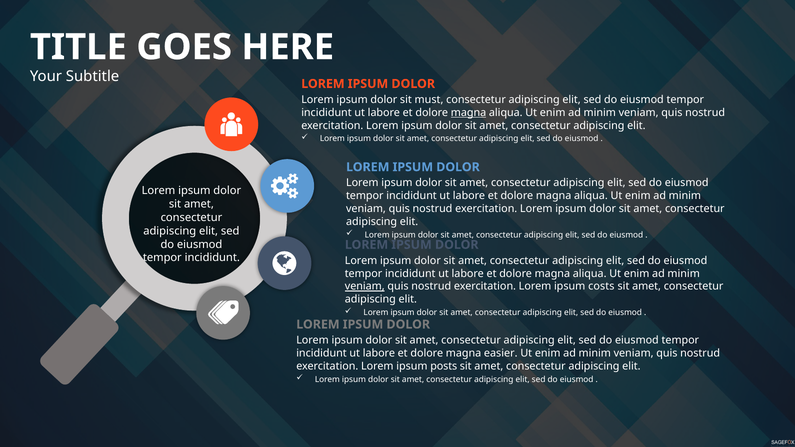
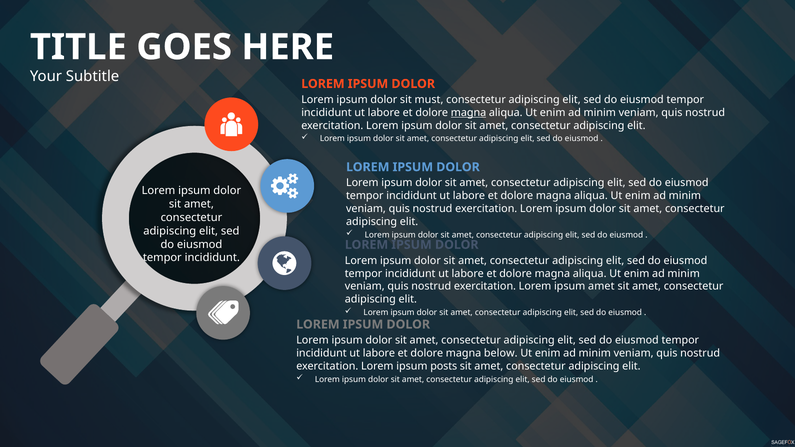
veniam underline: present -> none (365, 287)
ipsum costs: costs -> amet (601, 287)
easier: easier -> below (501, 353)
